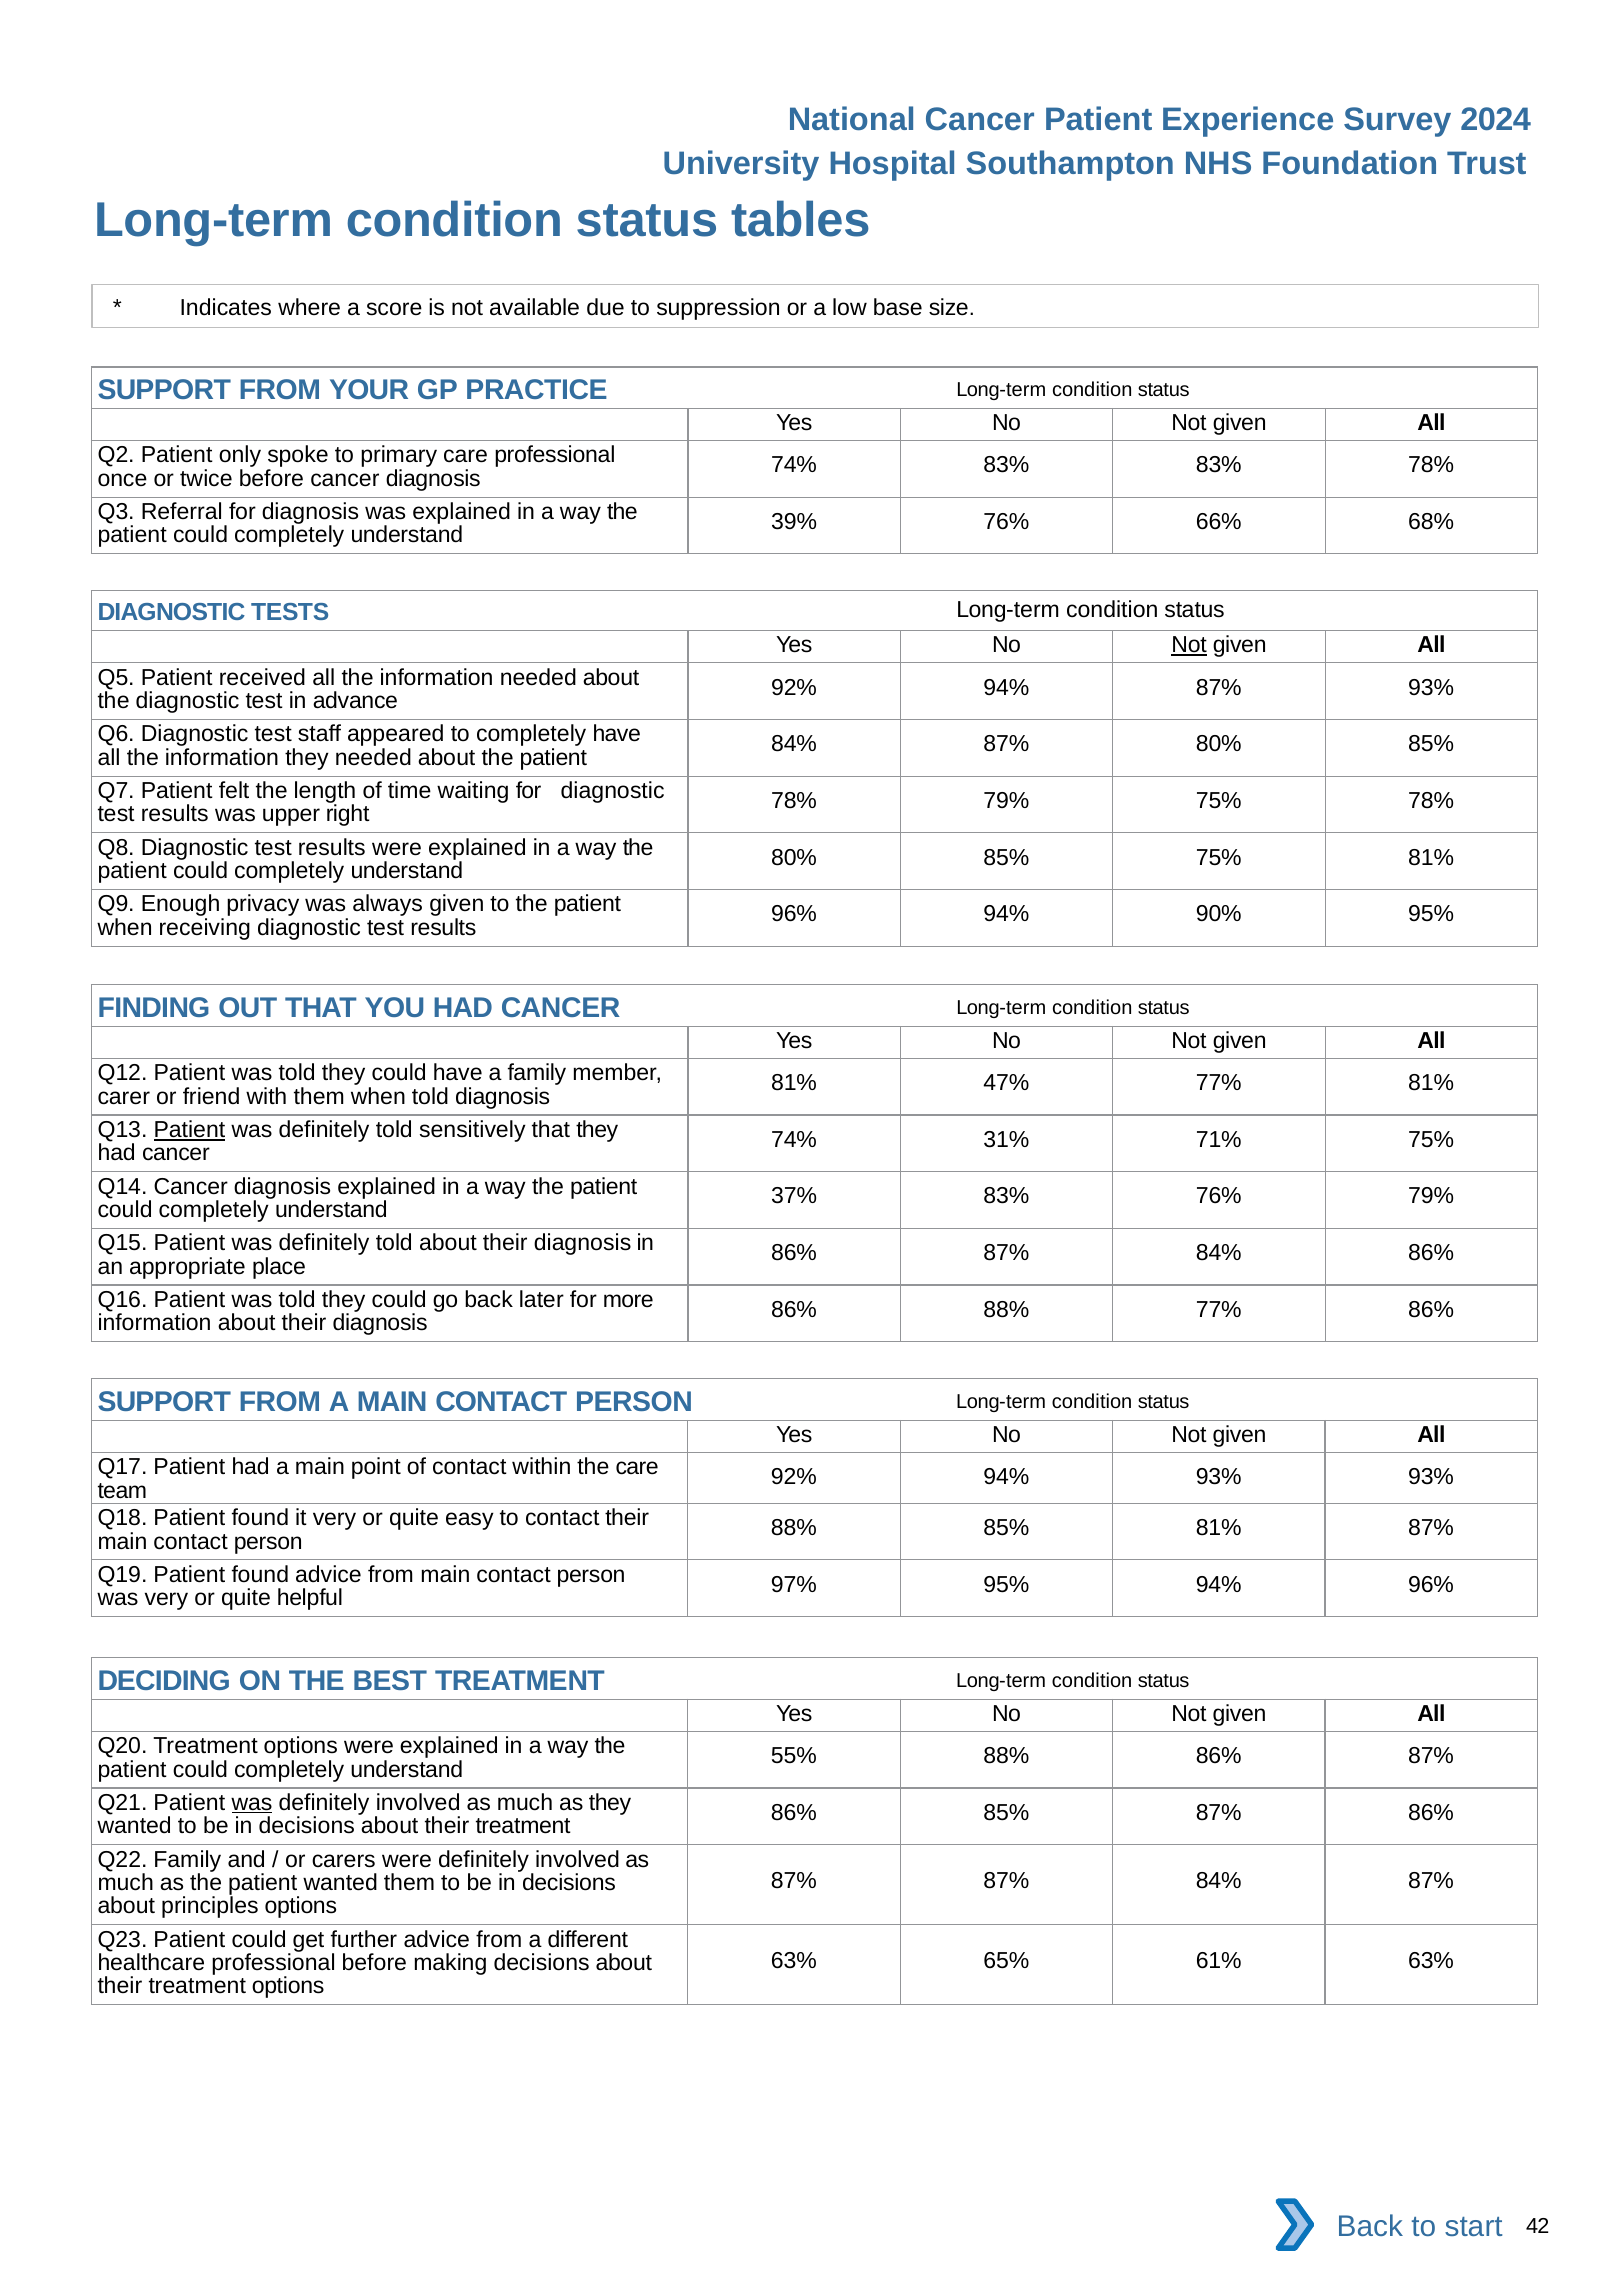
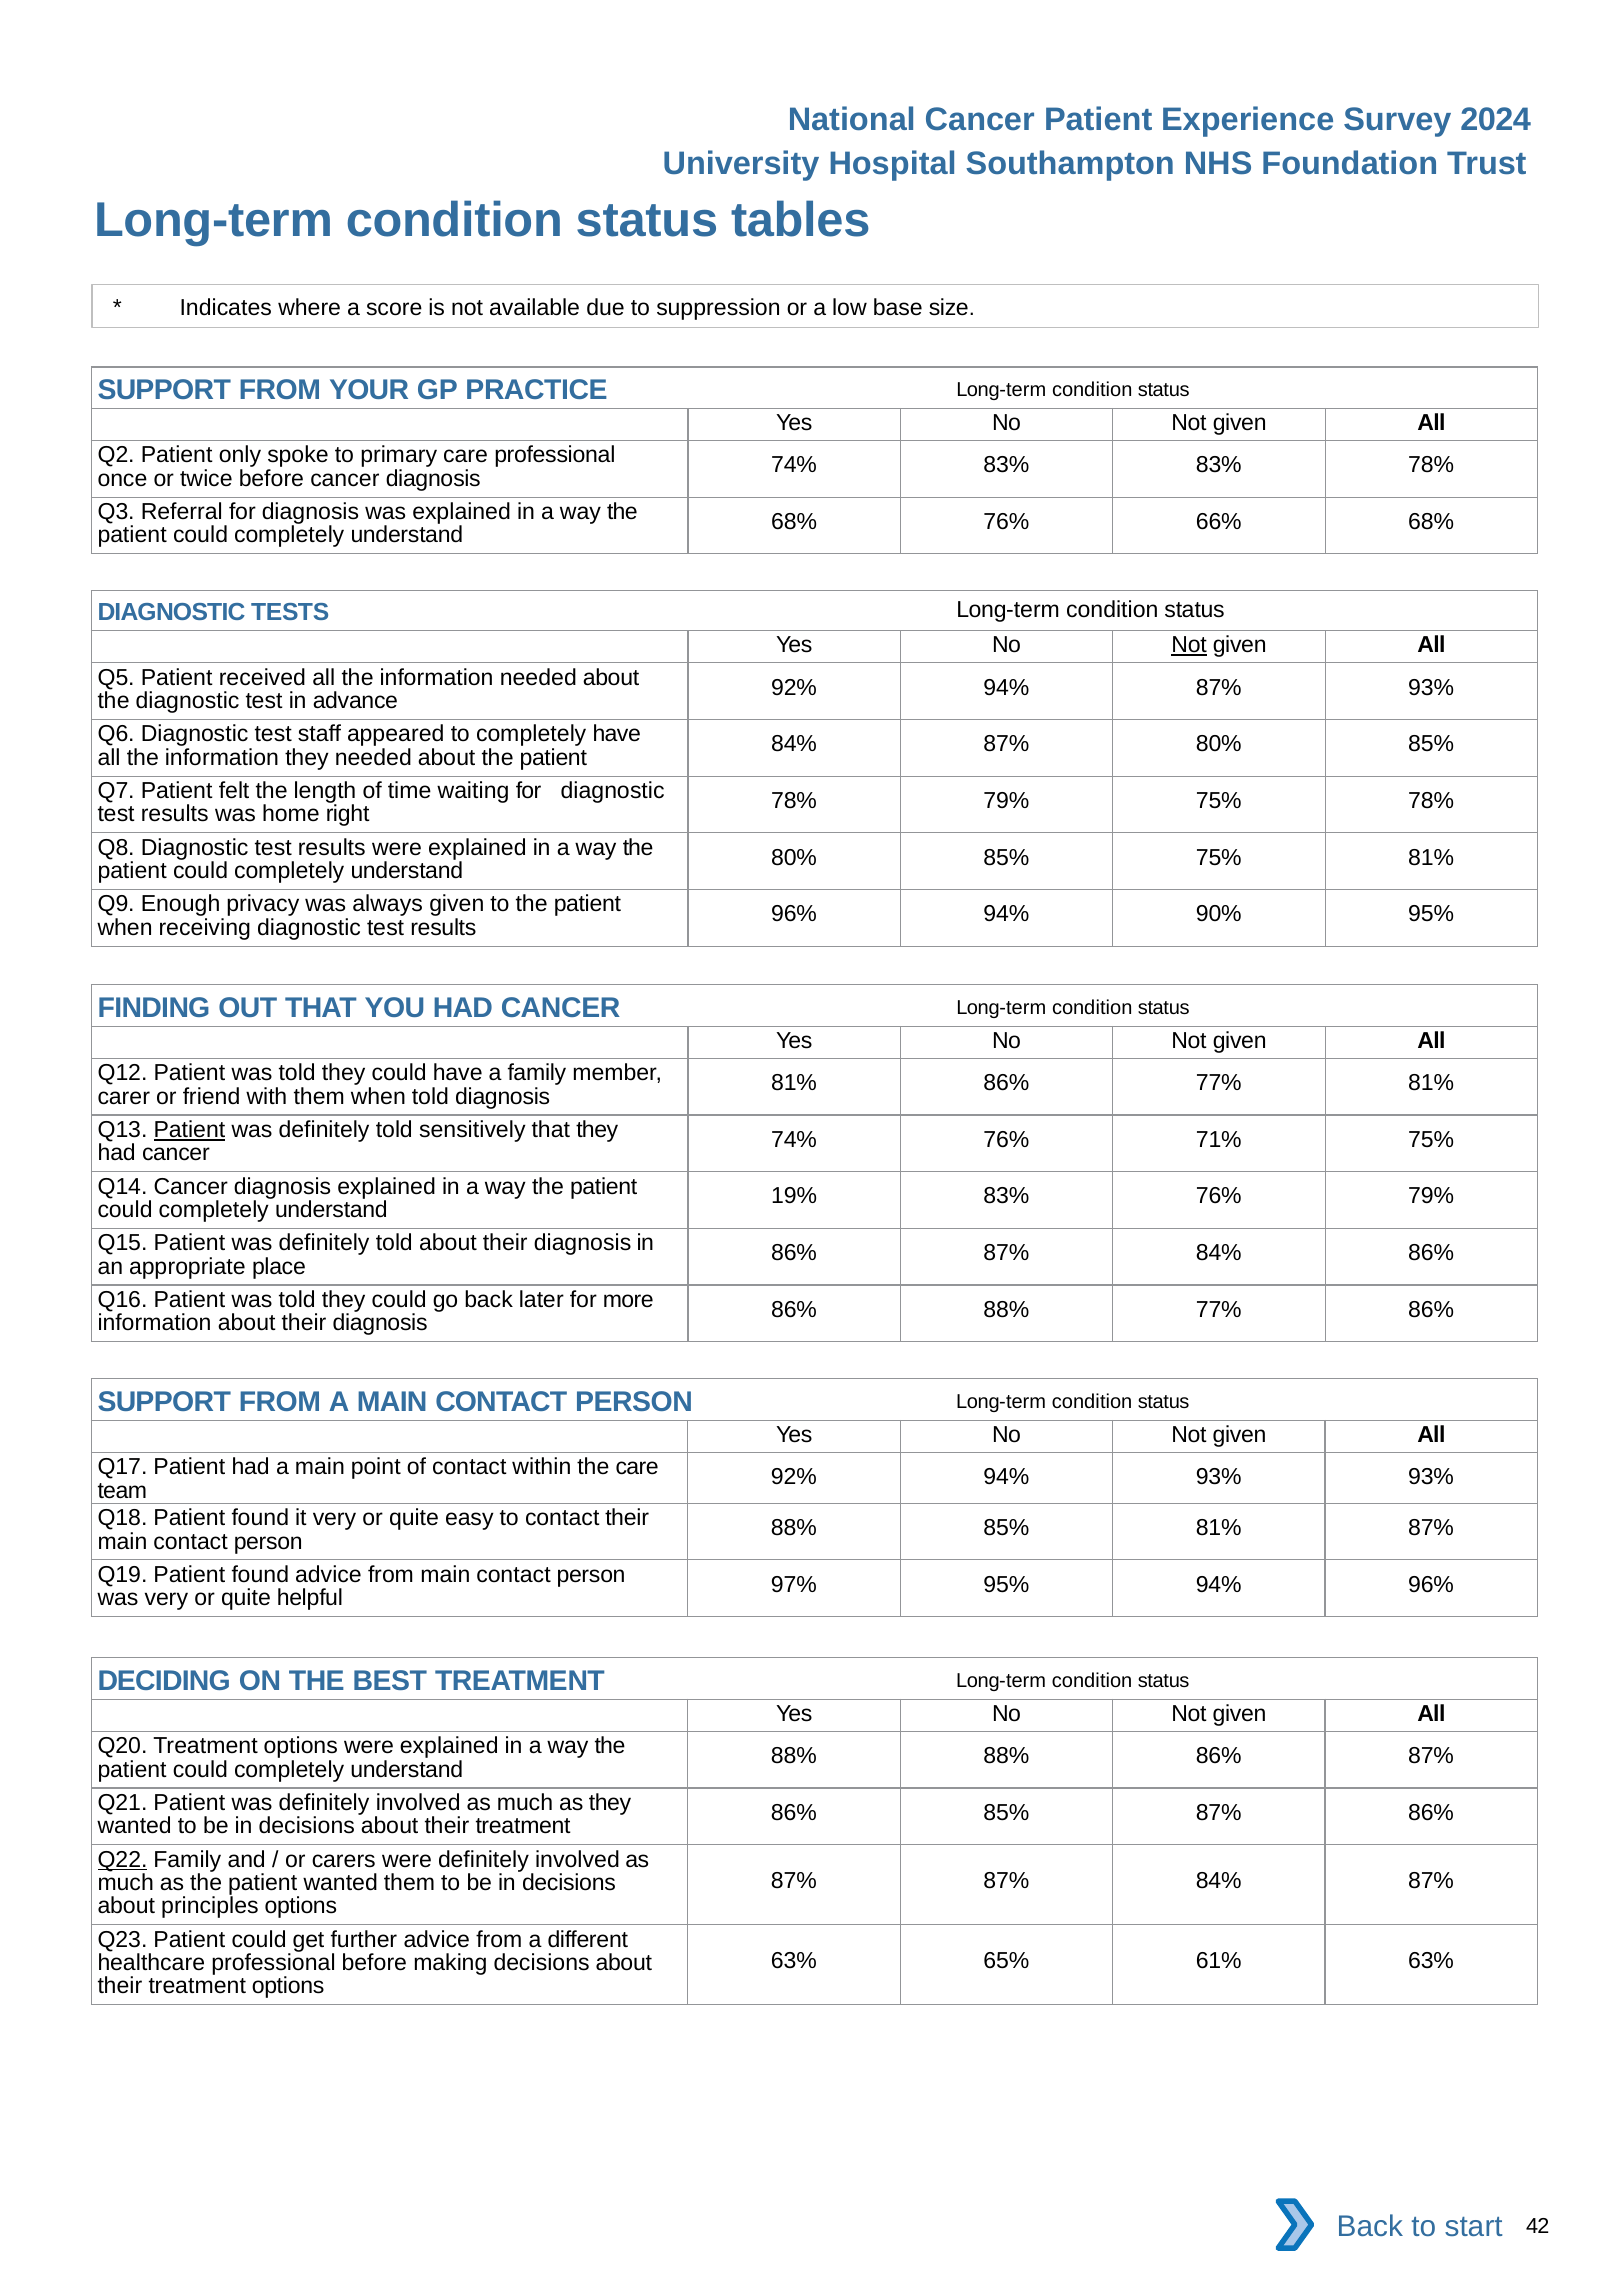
39%: 39% -> 68% (794, 522)
upper: upper -> home (291, 814)
81% 47%: 47% -> 86% (1006, 1083)
74% 31%: 31% -> 76% (1006, 1139)
37%: 37% -> 19% (794, 1196)
55%: 55% -> 88% (794, 1756)
was underline: present -> none (252, 1803)
Q22 underline: none -> present (122, 1859)
